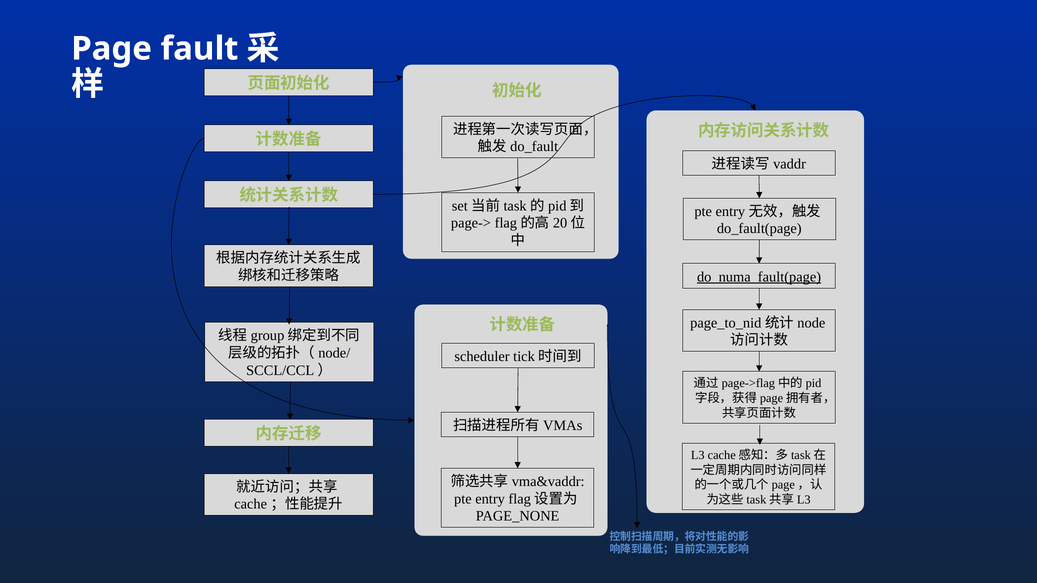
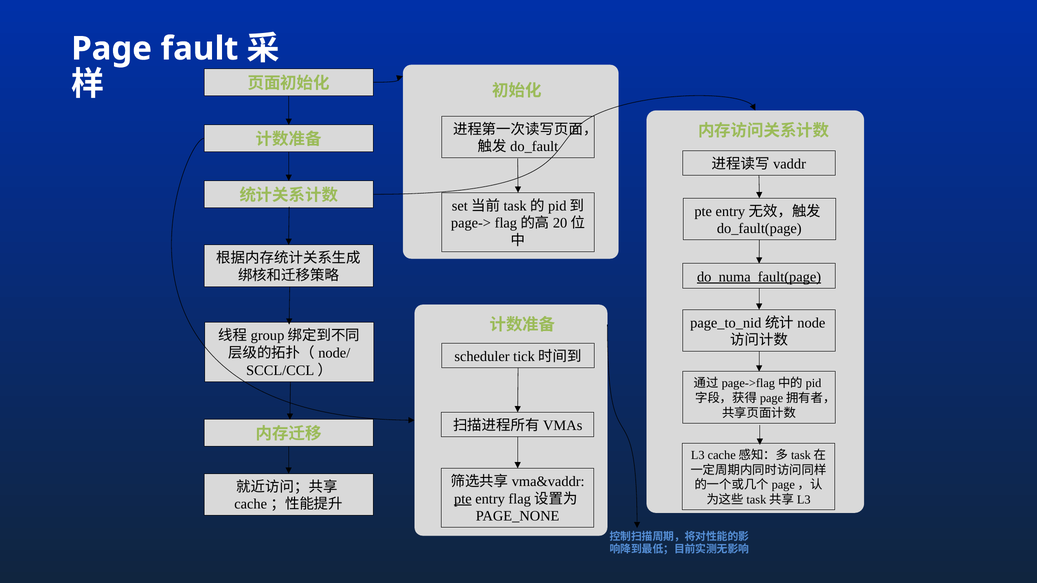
pte underline: none -> present (463, 499)
